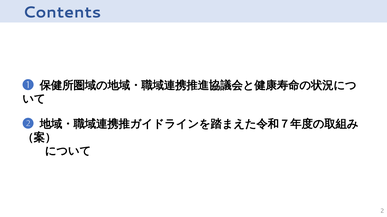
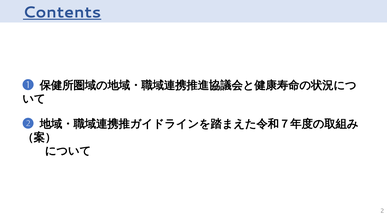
Contents underline: none -> present (62, 12)
